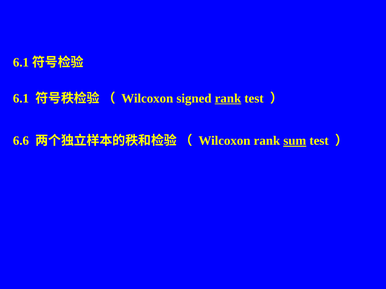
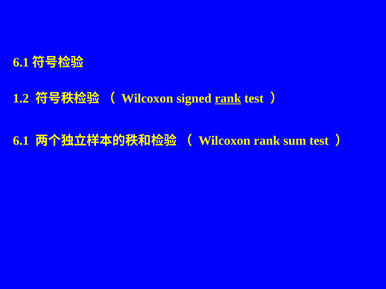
6.1: 6.1 -> 1.2 (21, 99)
6.6: 6.6 -> 6.1 (21, 141)
sum underline: present -> none (295, 141)
